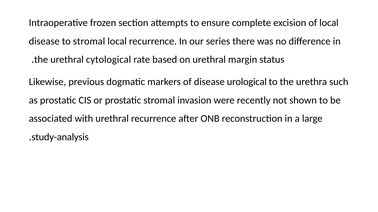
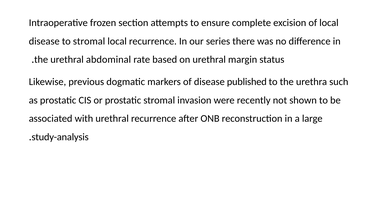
cytological: cytological -> abdominal (109, 60)
urological: urological -> published (247, 82)
